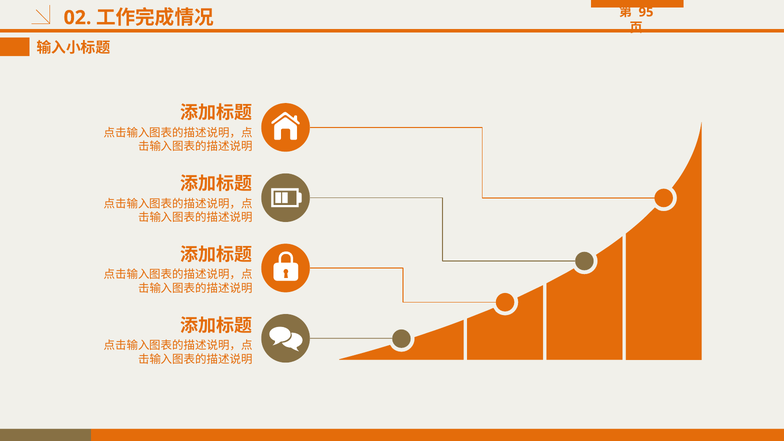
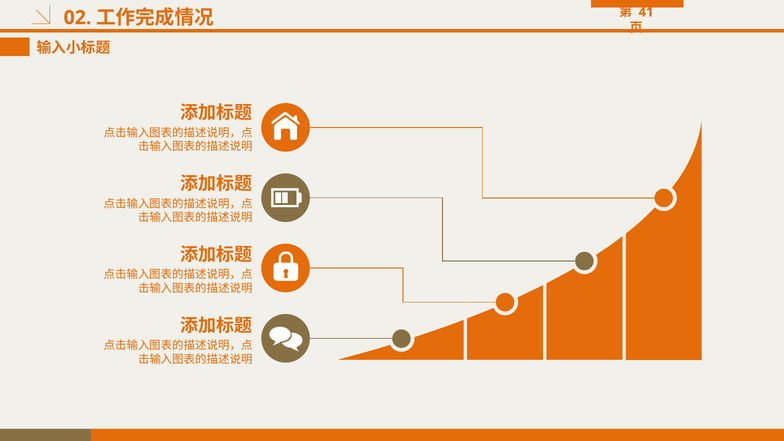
95: 95 -> 41 (646, 12)
